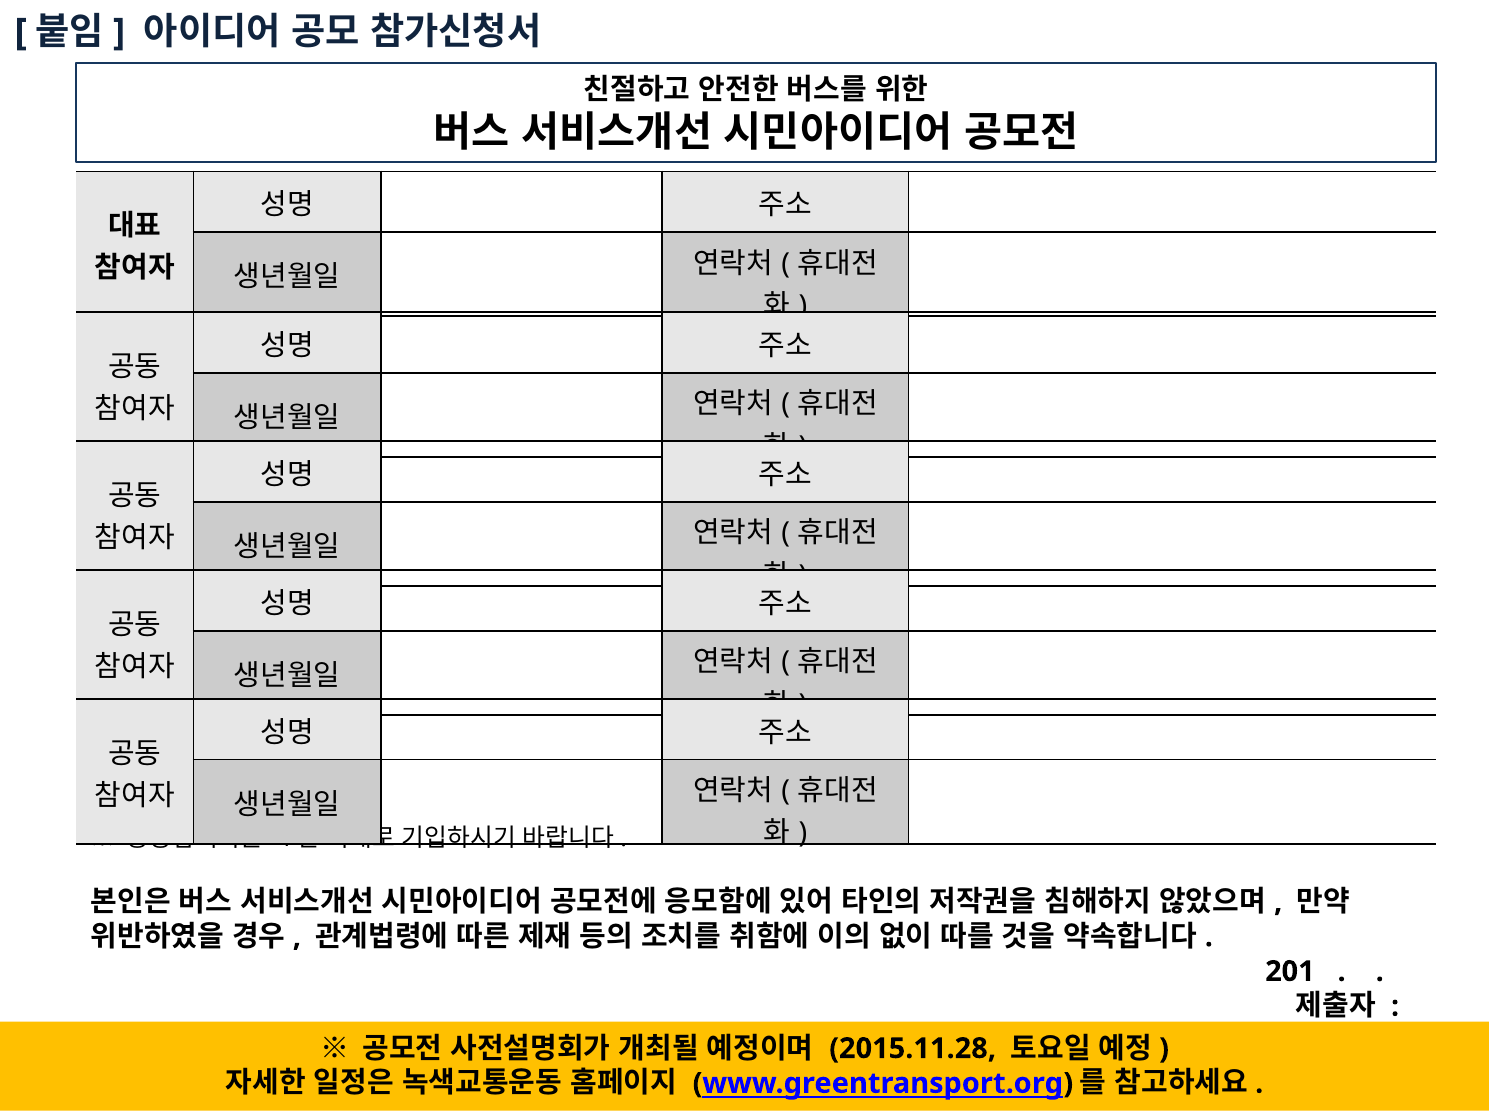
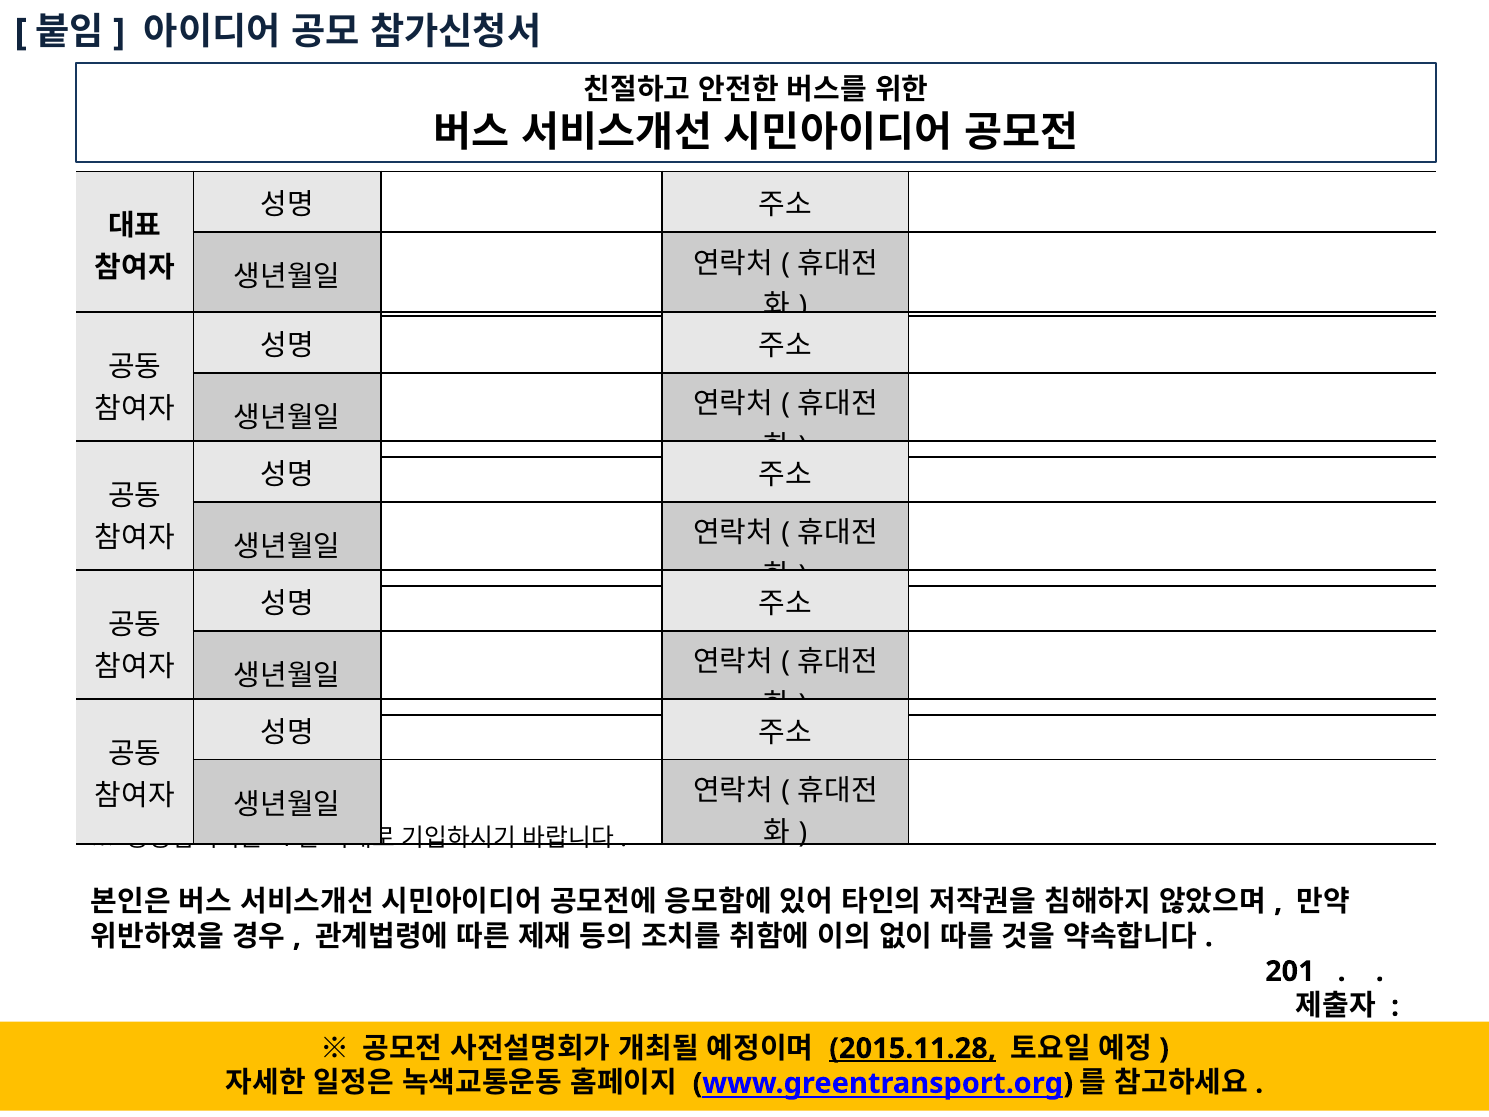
2015.11.28 underline: none -> present (913, 1048)
